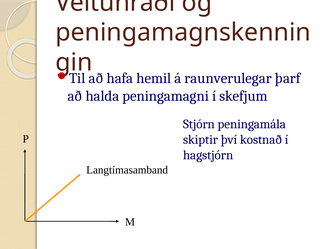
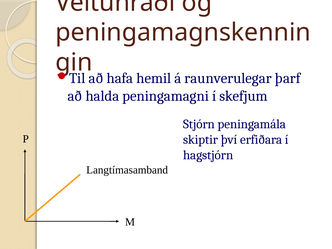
kostnað: kostnað -> erfiðara (261, 140)
